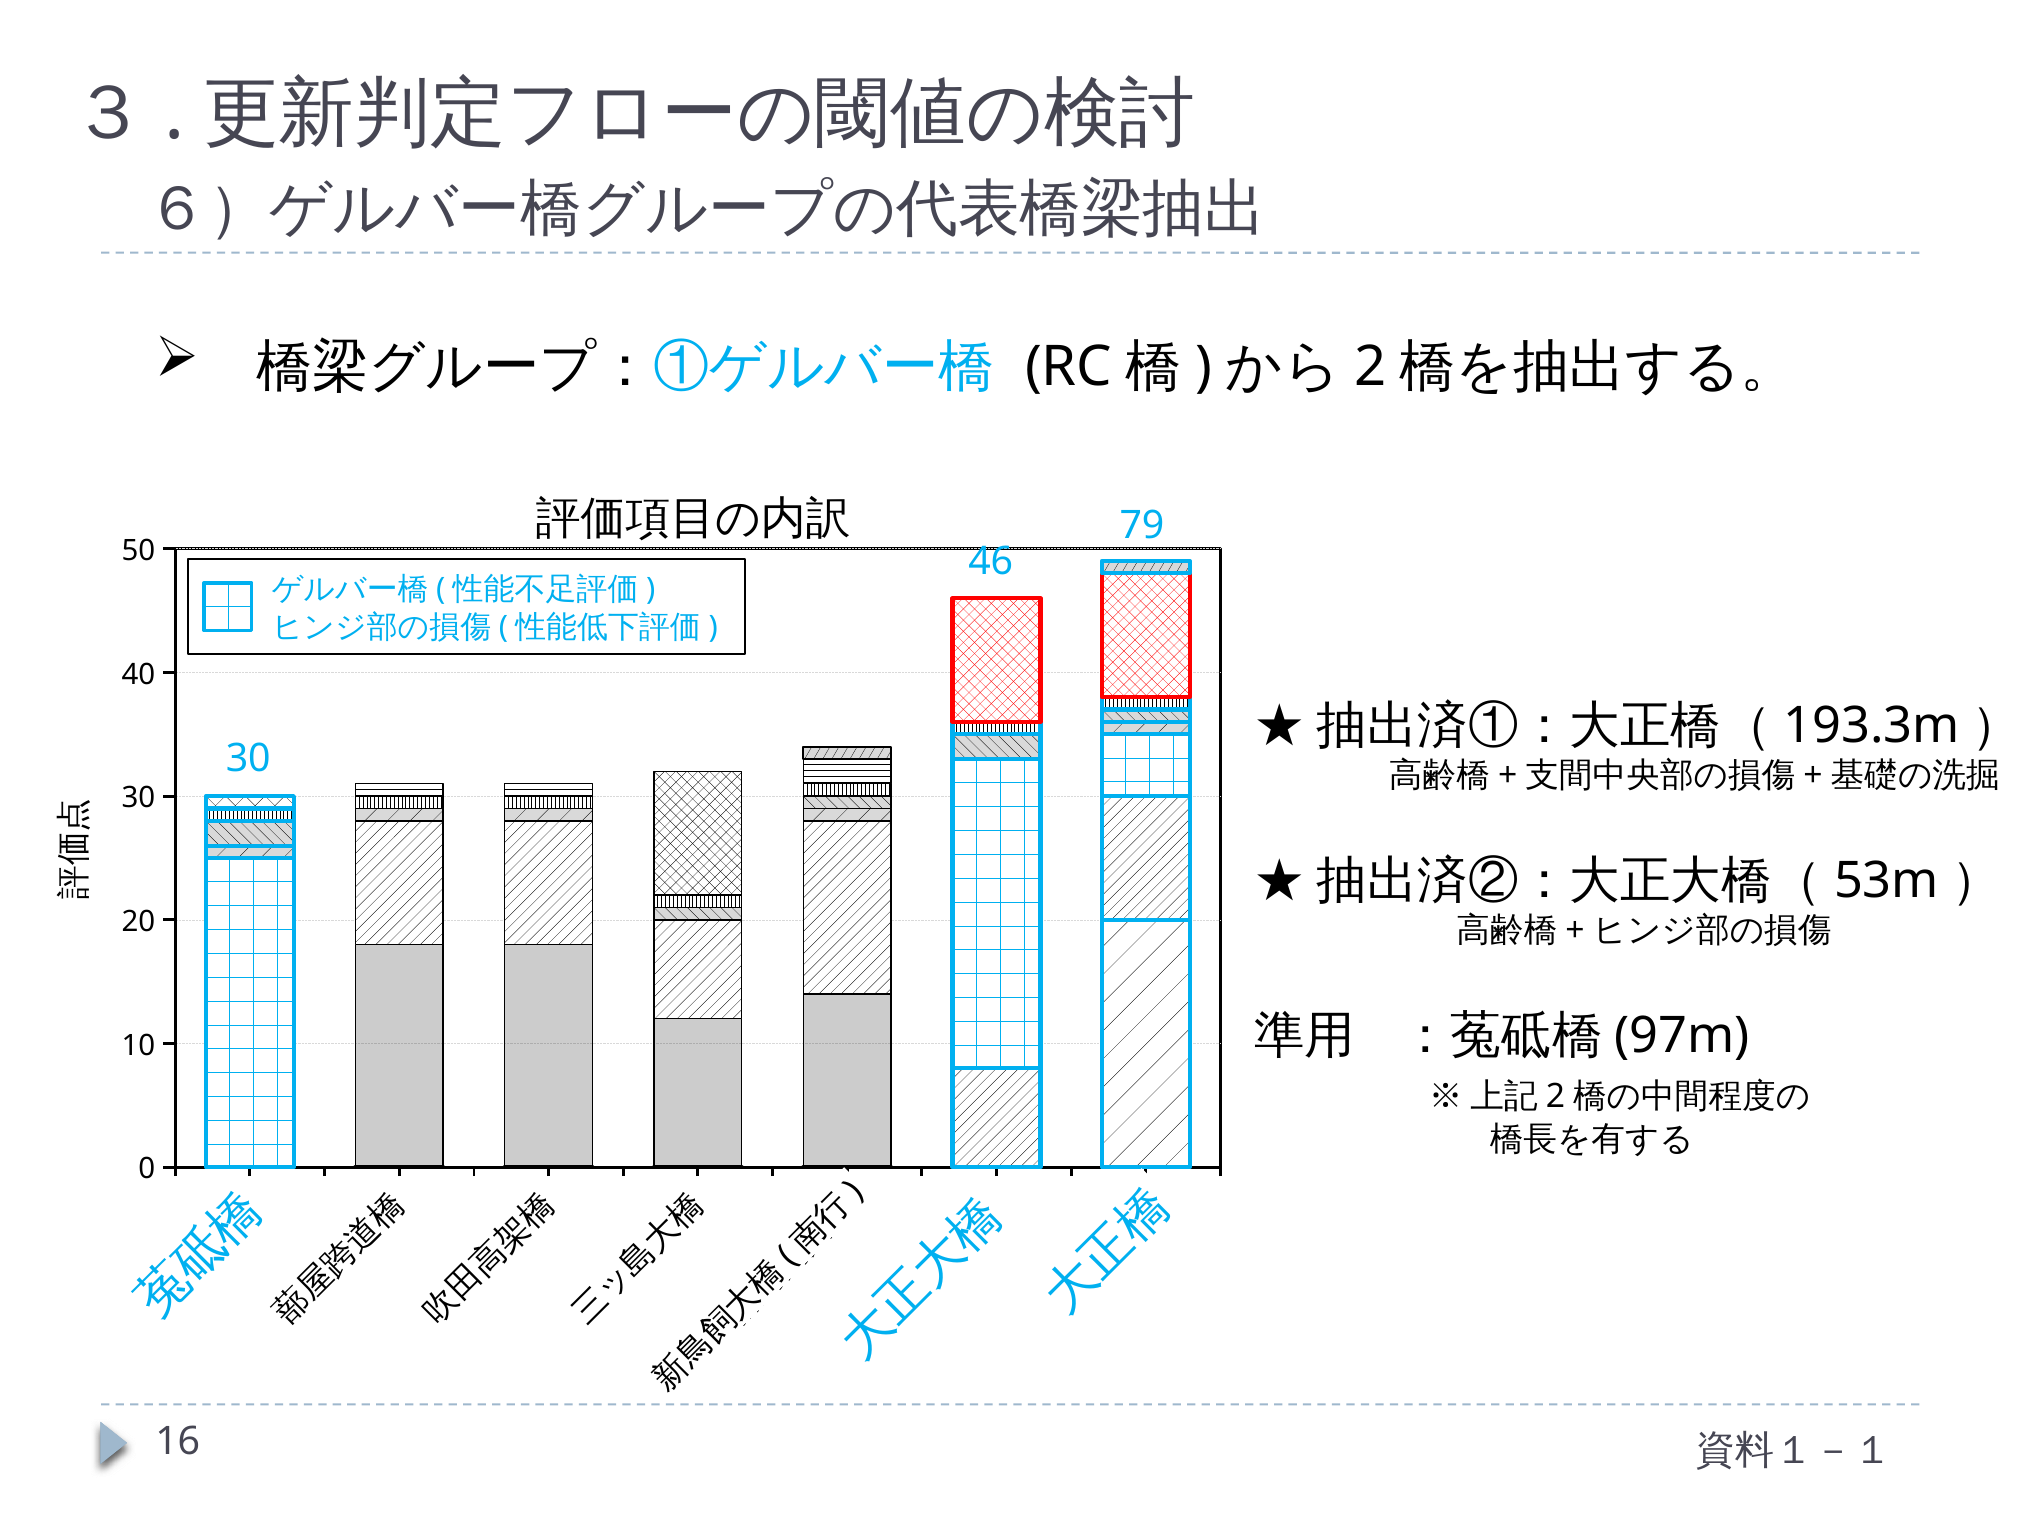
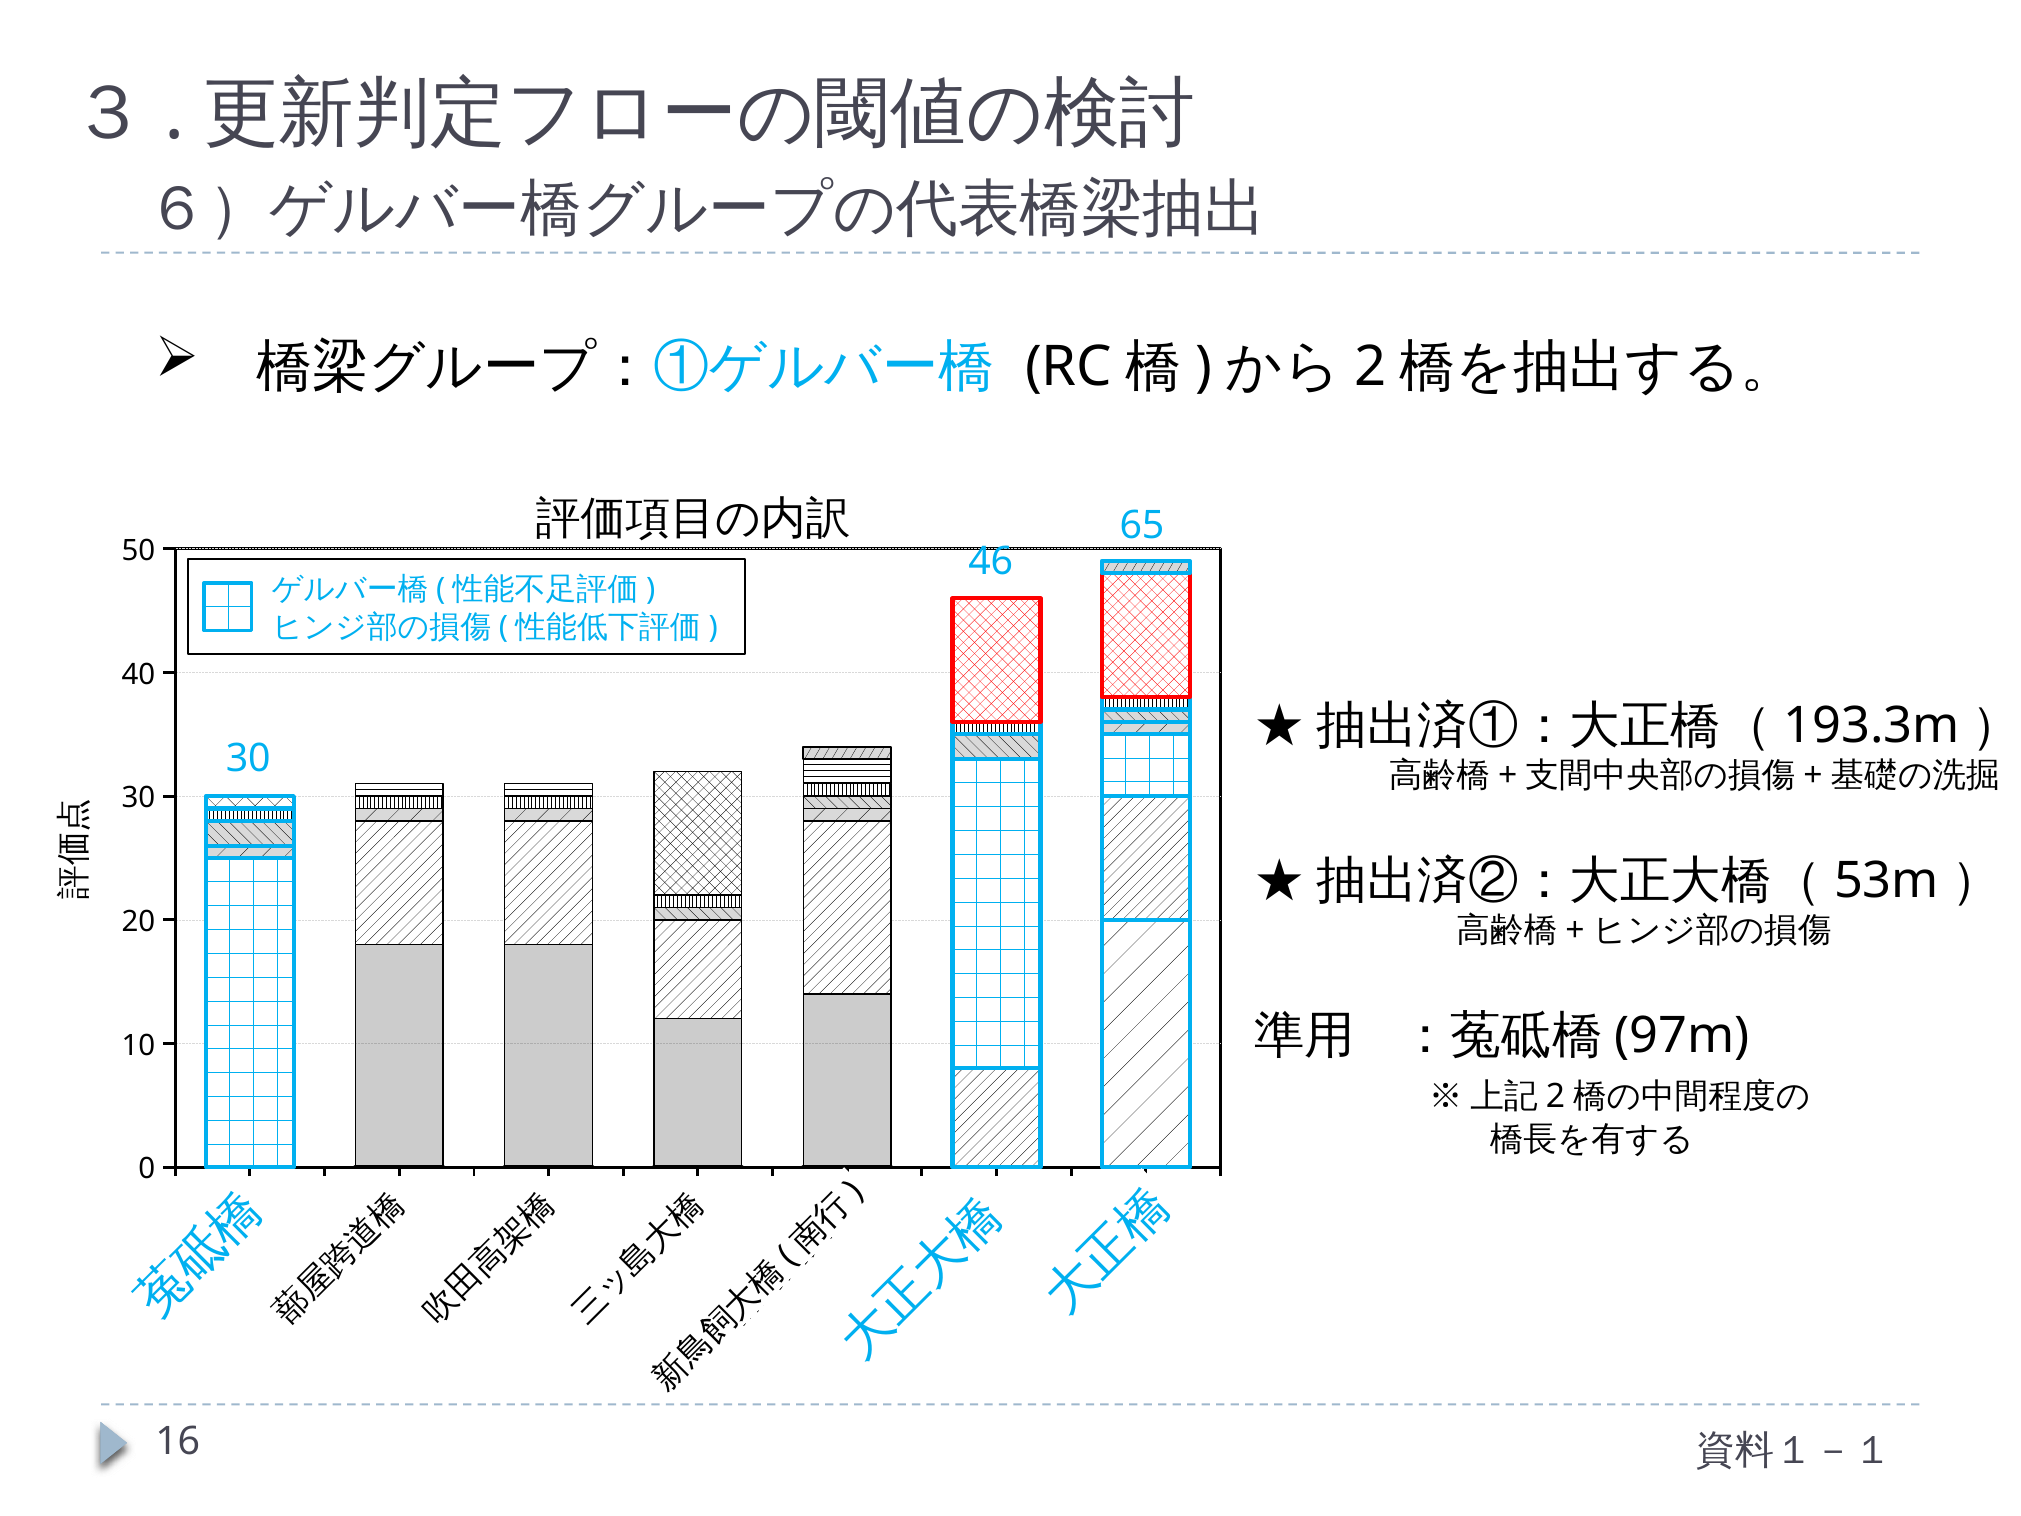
79: 79 -> 65 (1142, 526)
